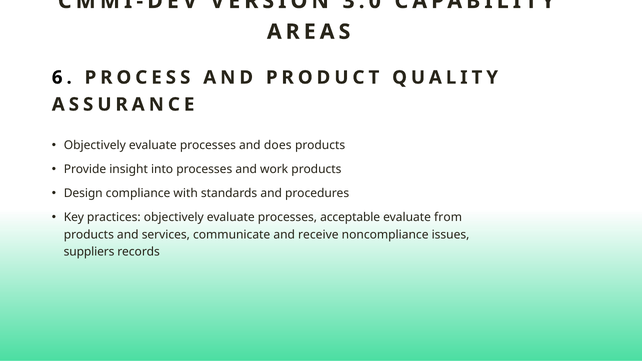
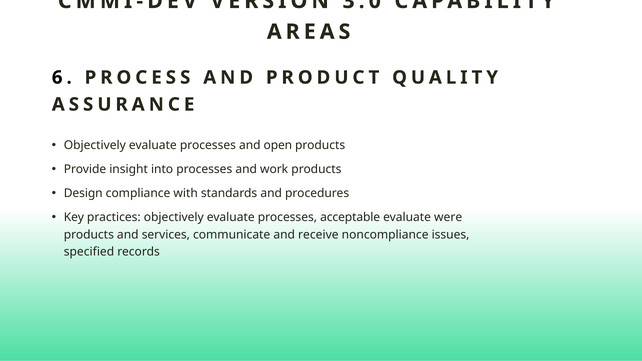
does: does -> open (278, 145)
from: from -> were (448, 217)
suppliers: suppliers -> specified (89, 252)
